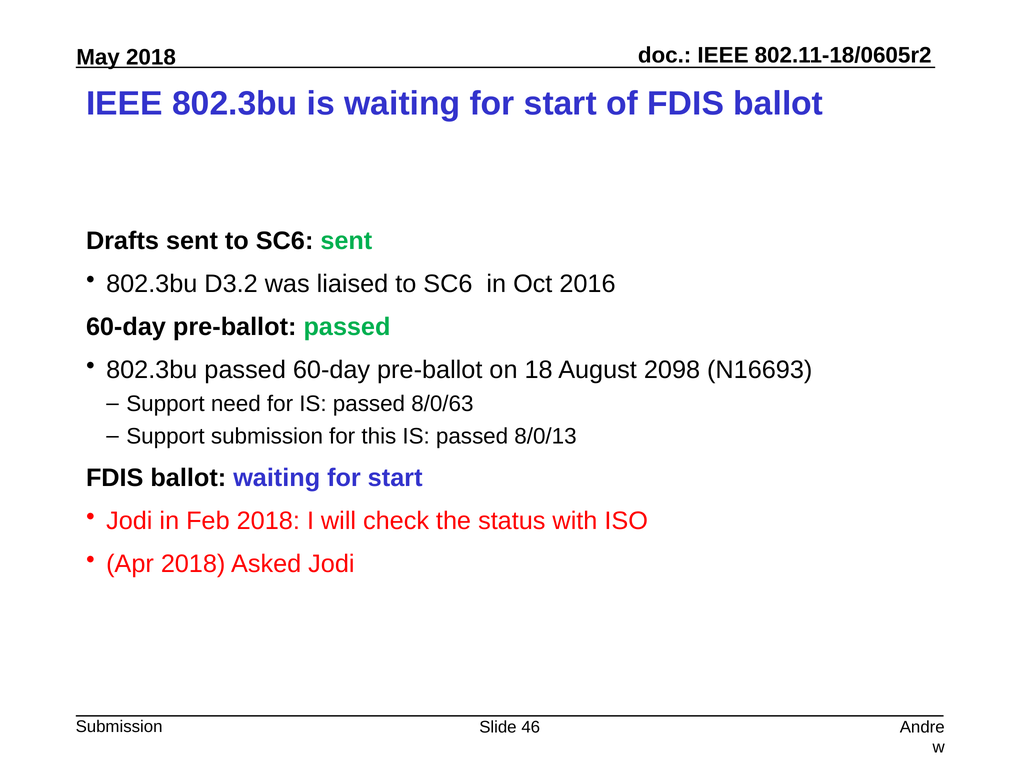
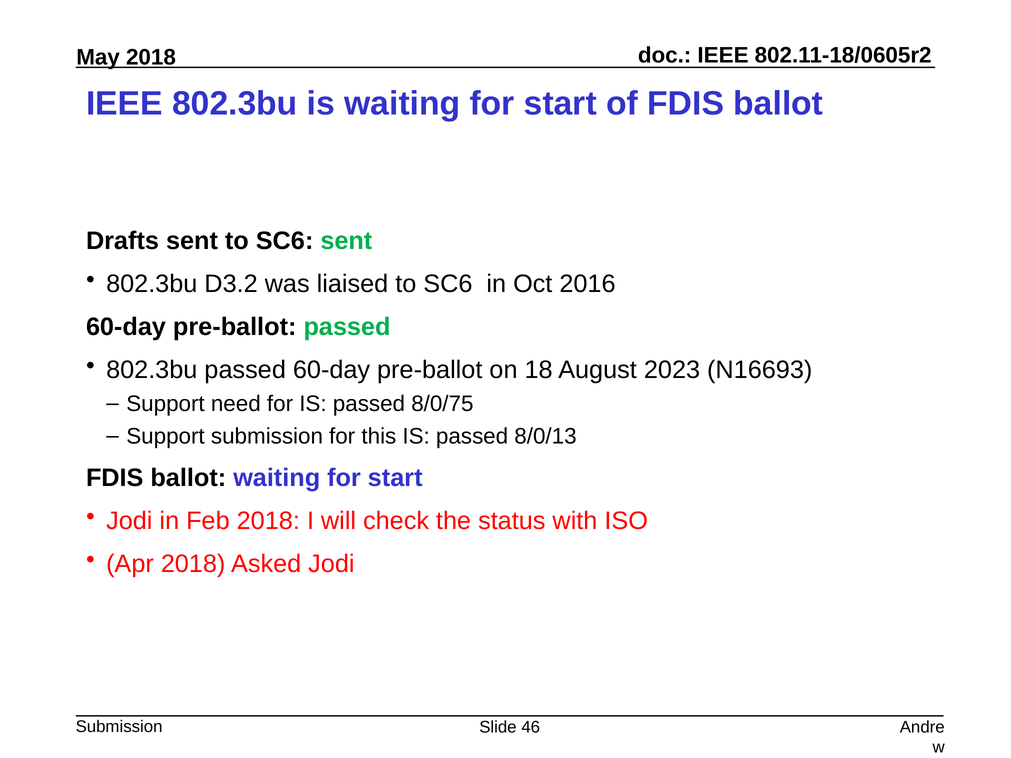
2098: 2098 -> 2023 (672, 370)
8/0/63: 8/0/63 -> 8/0/75 (442, 404)
